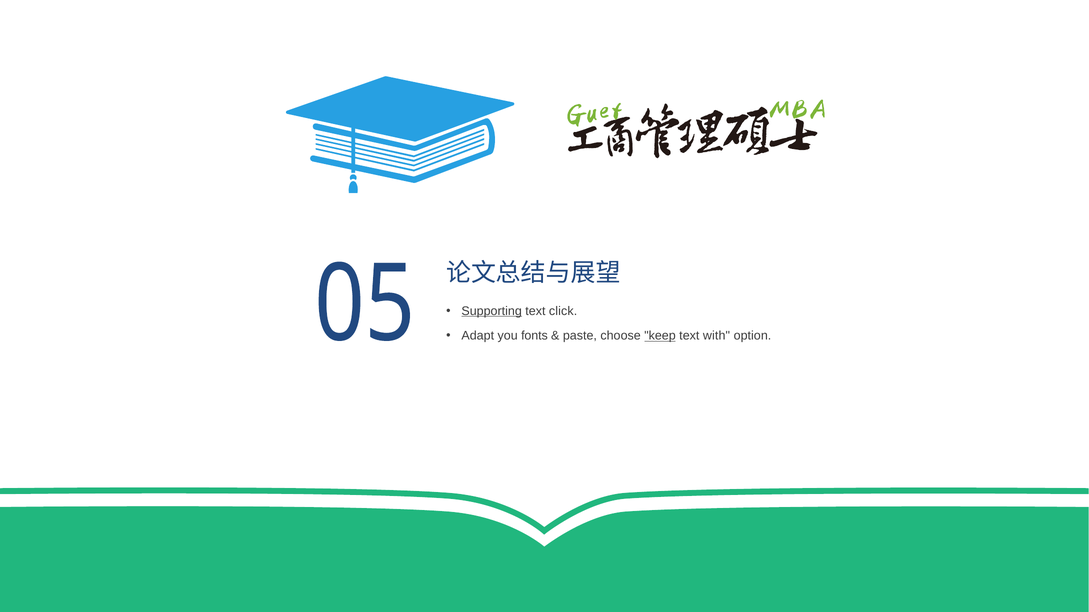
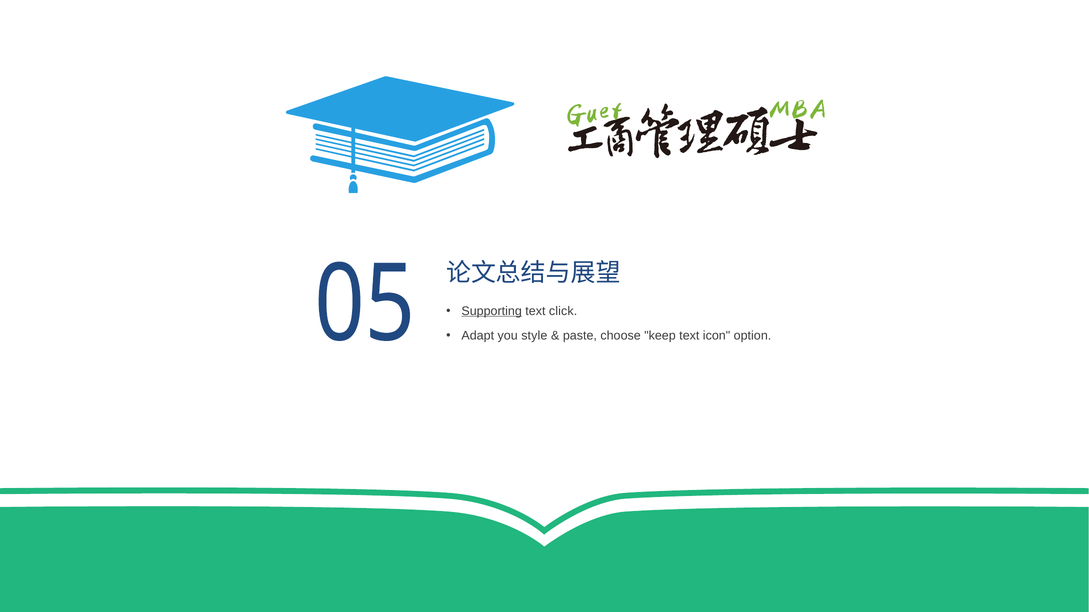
fonts: fonts -> style (534, 336)
keep underline: present -> none (660, 336)
with: with -> icon (717, 336)
